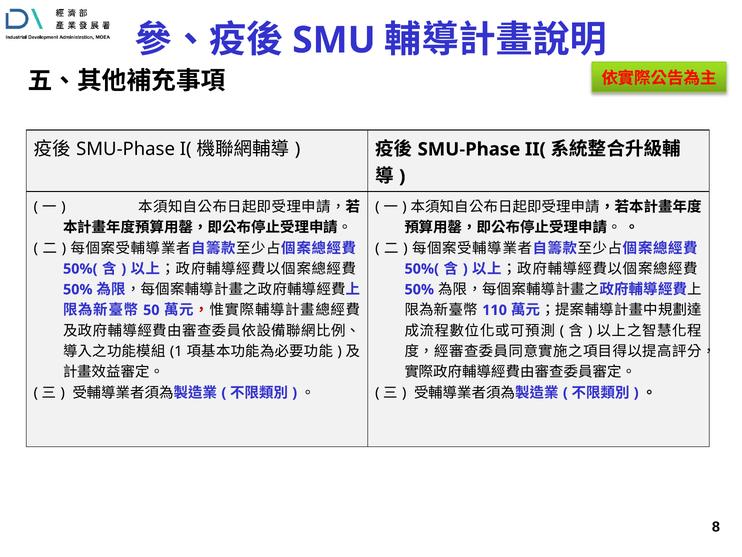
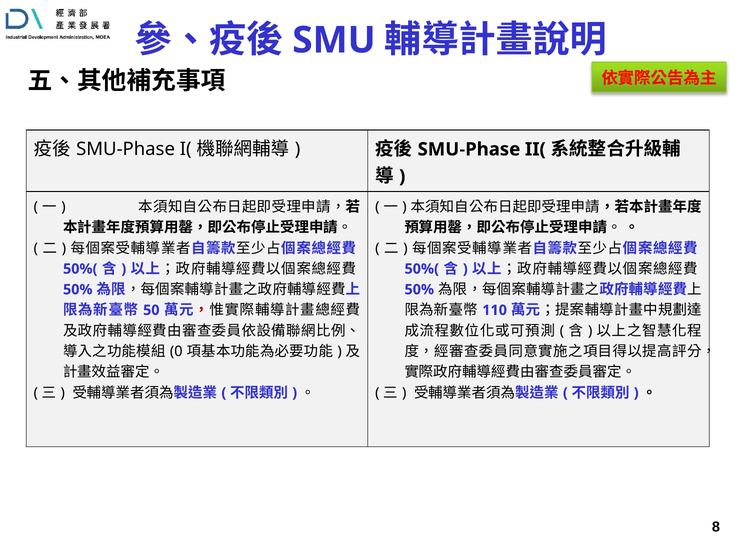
1: 1 -> 0 (176, 351)
